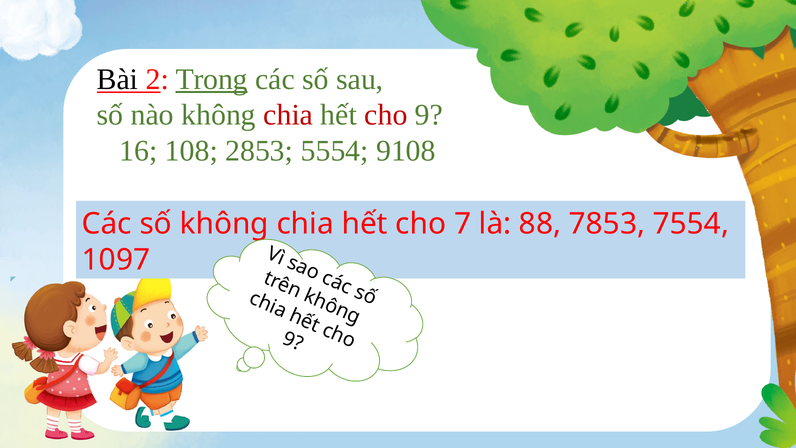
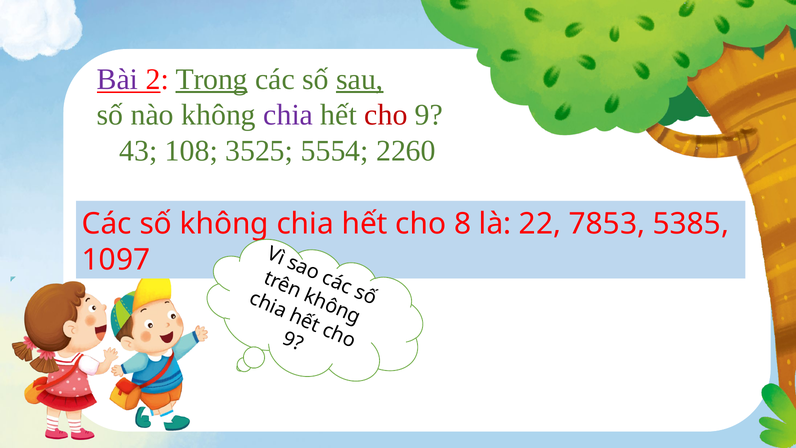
Bài colour: black -> purple (117, 79)
sau underline: none -> present (360, 79)
chia colour: red -> purple (288, 115)
16: 16 -> 43 (138, 151)
2853: 2853 -> 3525 (259, 151)
9108: 9108 -> 2260 (406, 151)
7: 7 -> 8 (463, 224)
88: 88 -> 22 (540, 224)
7554: 7554 -> 5385 (691, 224)
